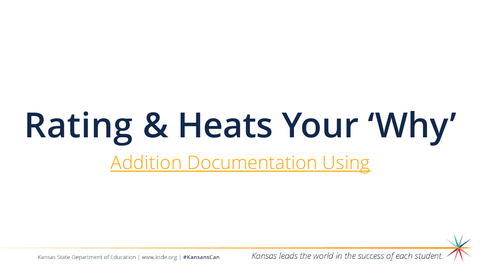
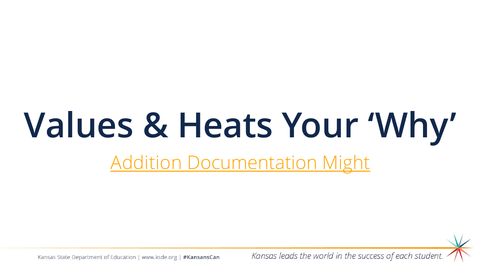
Rating: Rating -> Values (79, 126)
Using: Using -> Might (346, 163)
